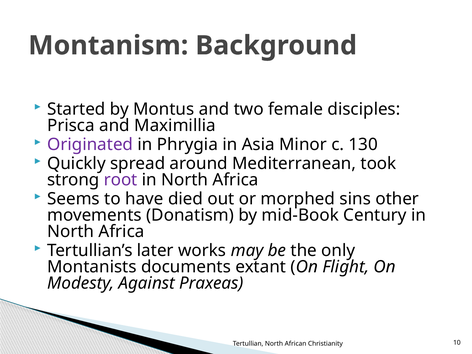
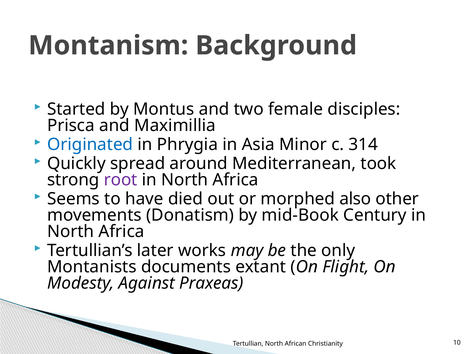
Originated colour: purple -> blue (90, 145)
130: 130 -> 314 (363, 145)
sins: sins -> also (355, 199)
